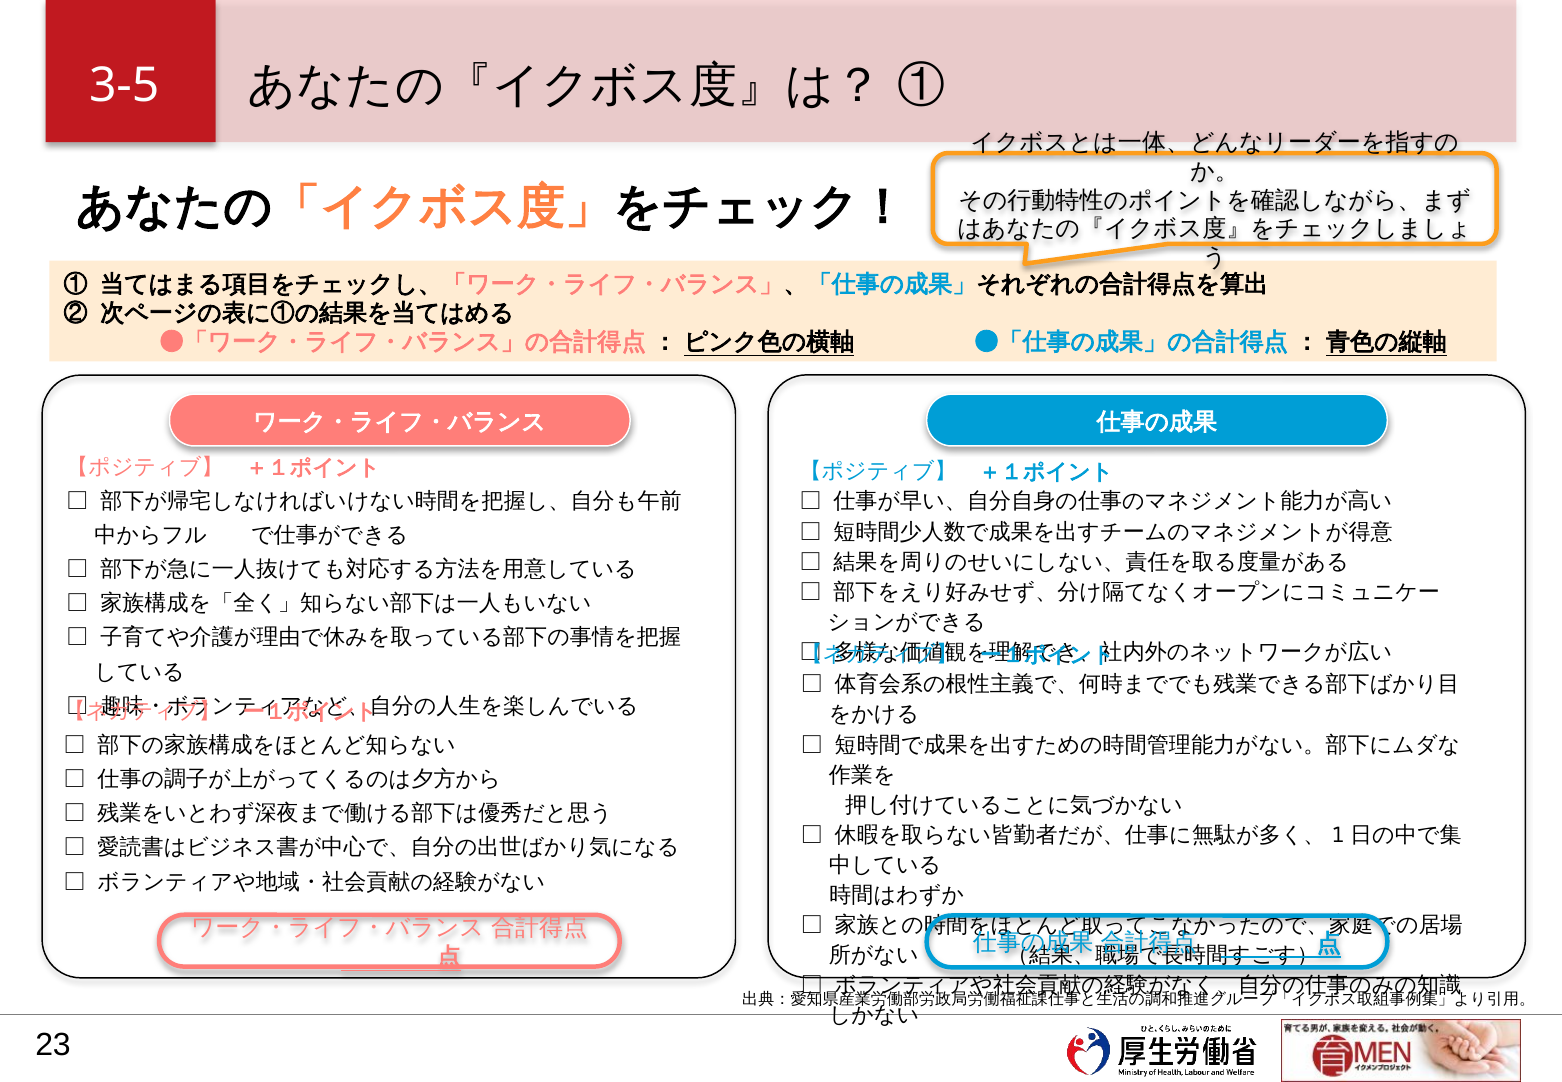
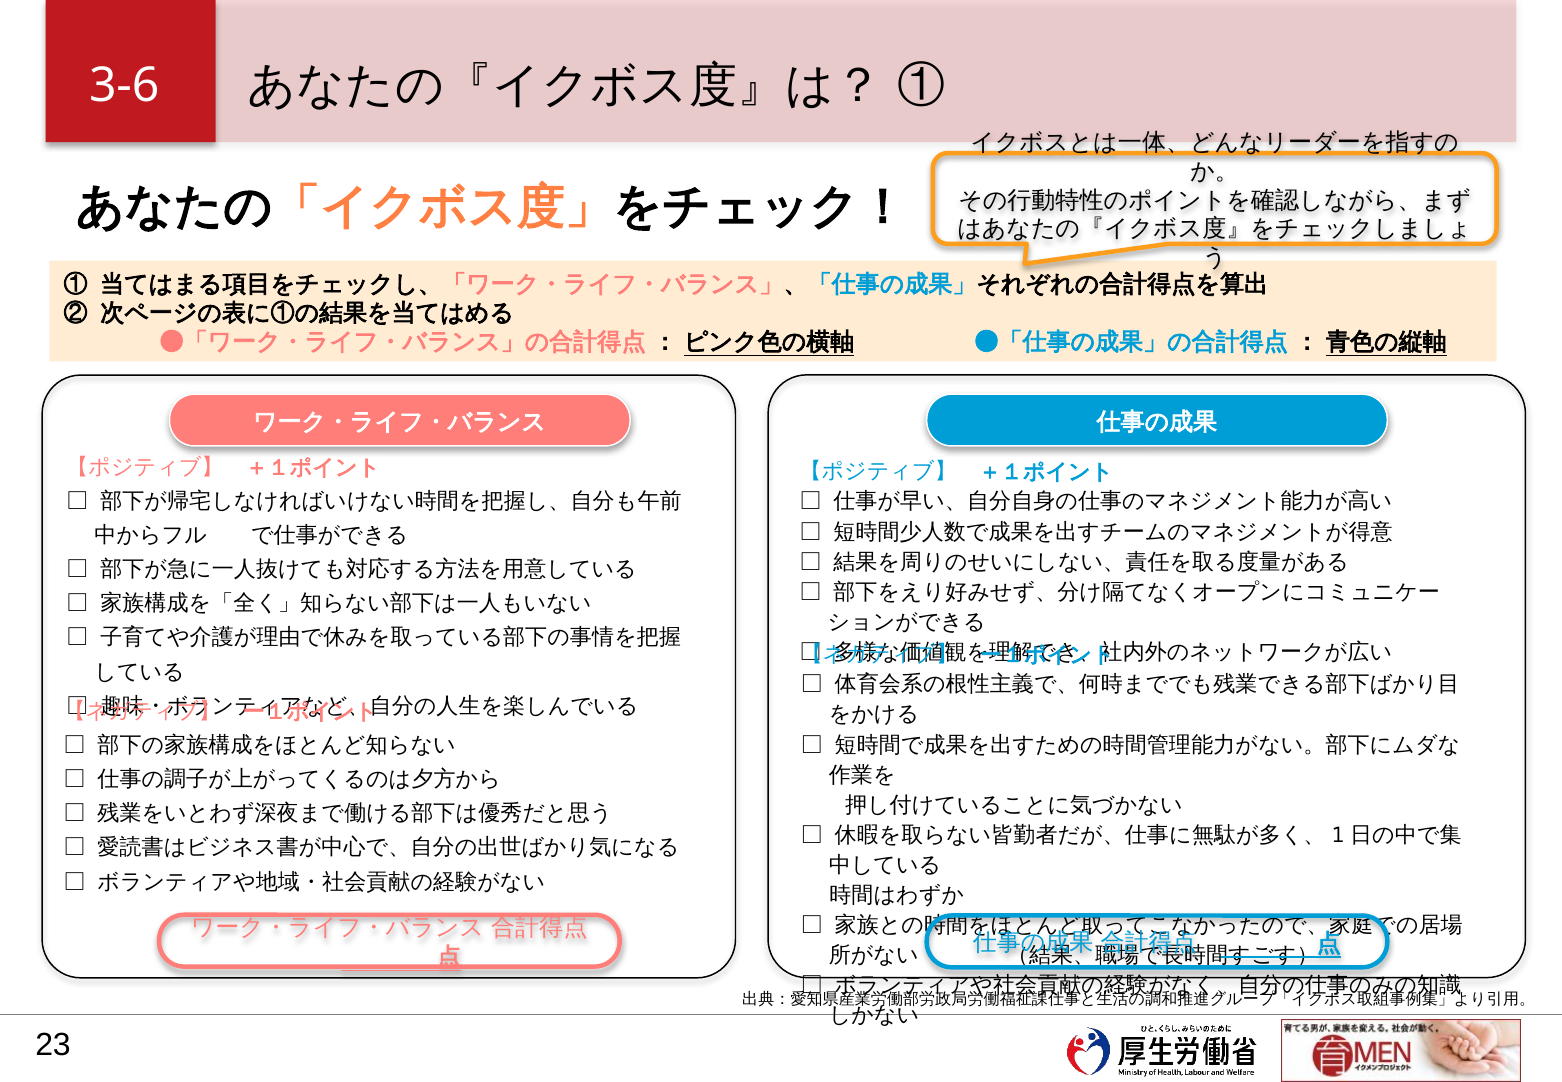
3-5: 3-5 -> 3-6 (124, 86)
